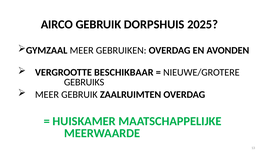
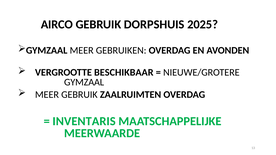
GEBRUIKS: GEBRUIKS -> GYMZAAL (84, 82)
HUISKAMER: HUISKAMER -> INVENTARIS (84, 121)
